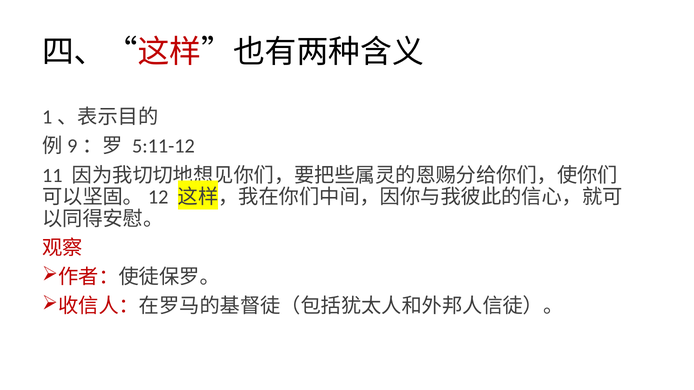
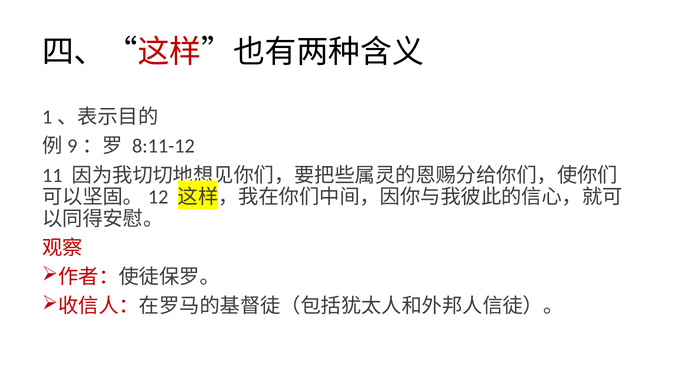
5:11-12: 5:11-12 -> 8:11-12 (163, 146)
